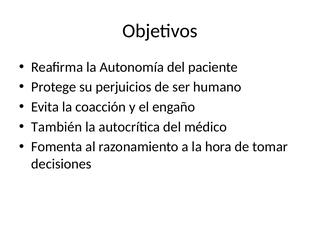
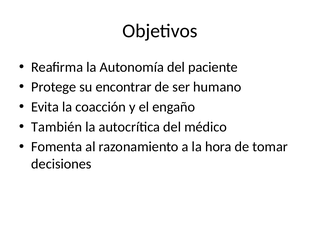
perjuicios: perjuicios -> encontrar (124, 87)
